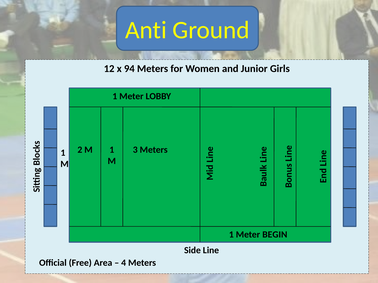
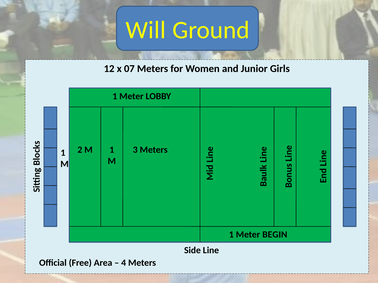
Anti: Anti -> Will (146, 30)
94: 94 -> 07 (129, 69)
